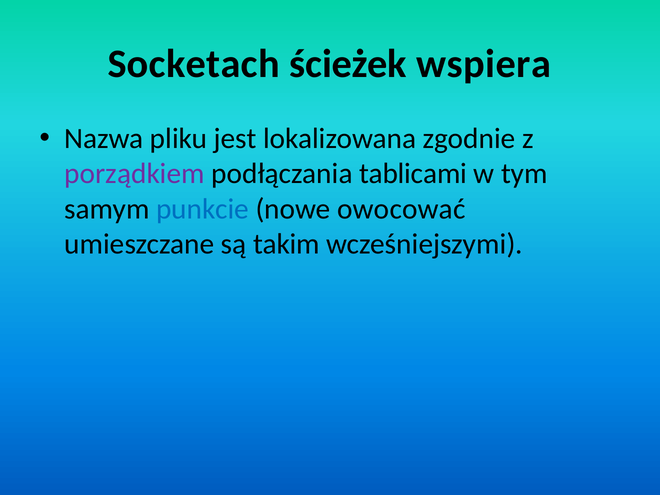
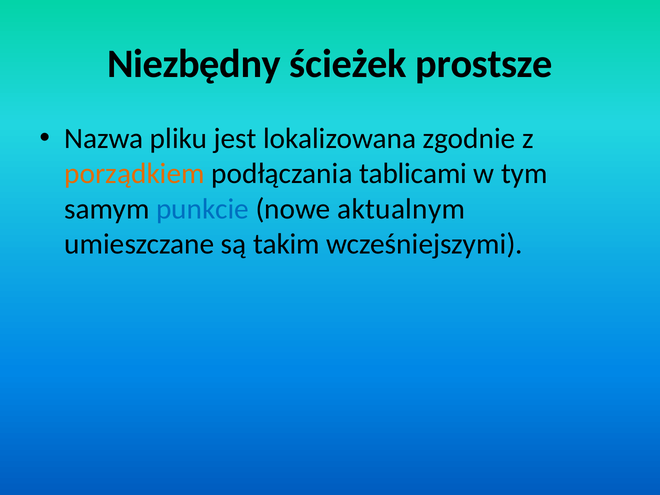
Socketach: Socketach -> Niezbędny (194, 64)
wspiera: wspiera -> prostsze (484, 64)
porządkiem colour: purple -> orange (134, 174)
owocować: owocować -> aktualnym (401, 209)
